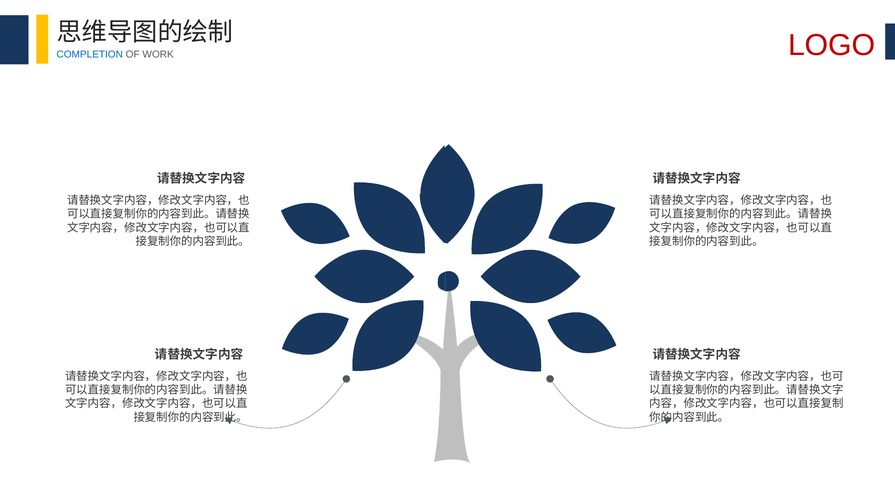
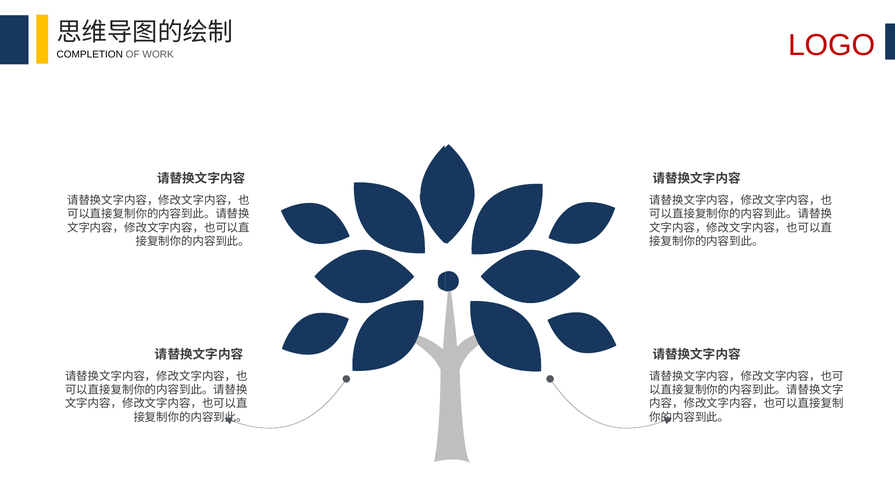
COMPLETION colour: blue -> black (90, 54)
